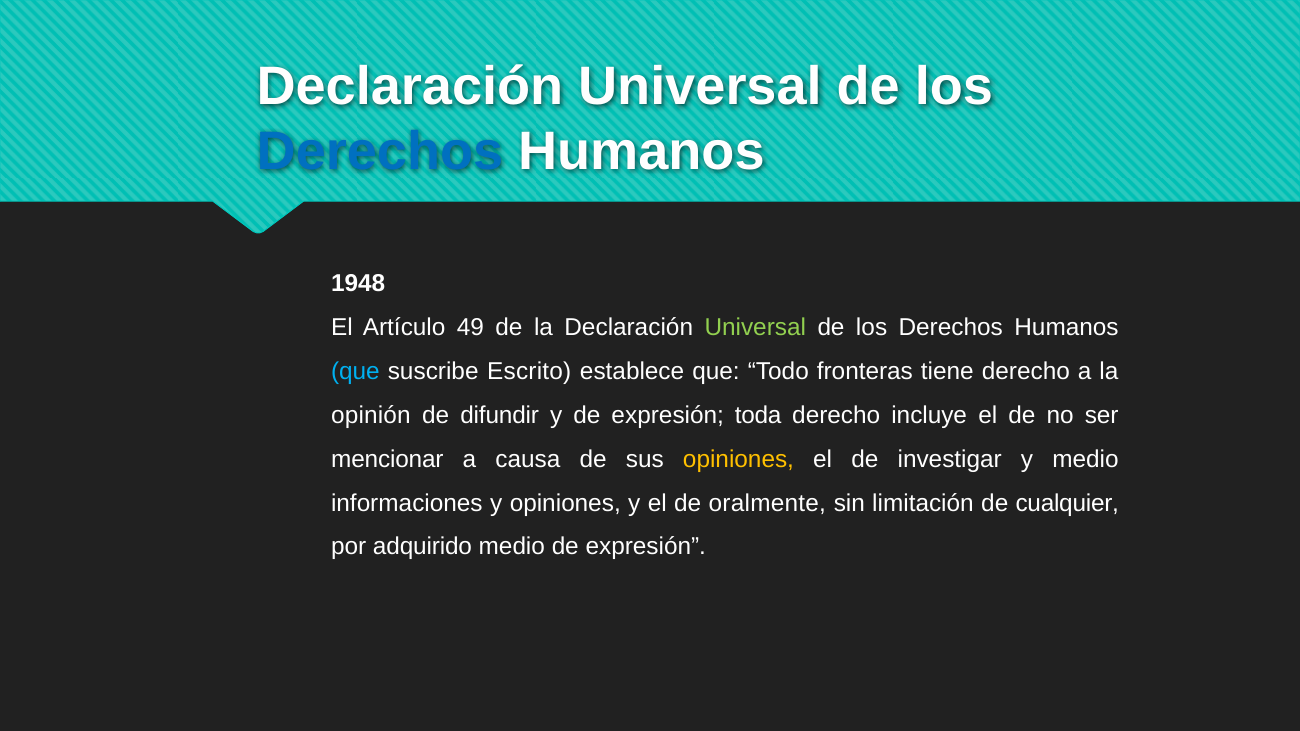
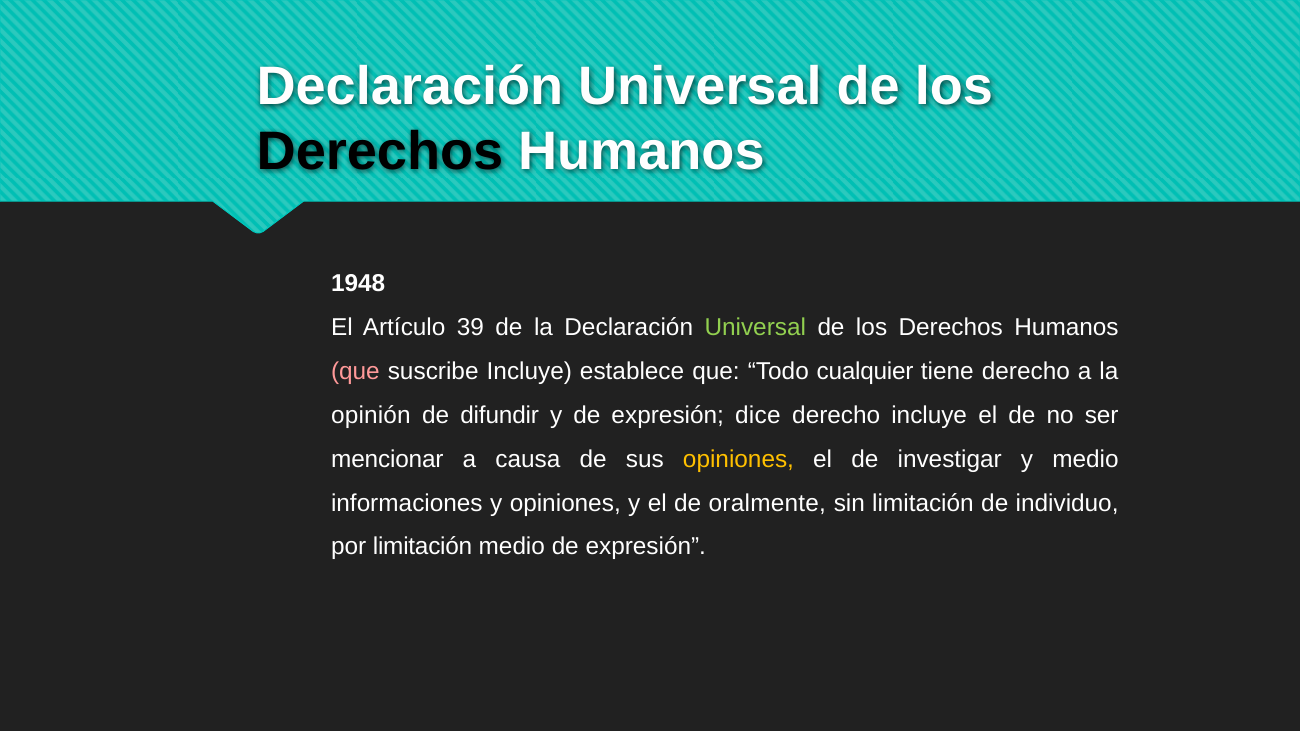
Derechos colour: blue -> black (380, 152)
49: 49 -> 39 (470, 328)
que colour: light blue -> pink (355, 372)
suscribe Escrito: Escrito -> Incluye (529, 372)
fronteras: fronteras -> cualquier (865, 372)
toda: toda -> dice (758, 415)
cualquier: cualquier -> individuo (1067, 503)
por adquirido: adquirido -> limitación (423, 547)
